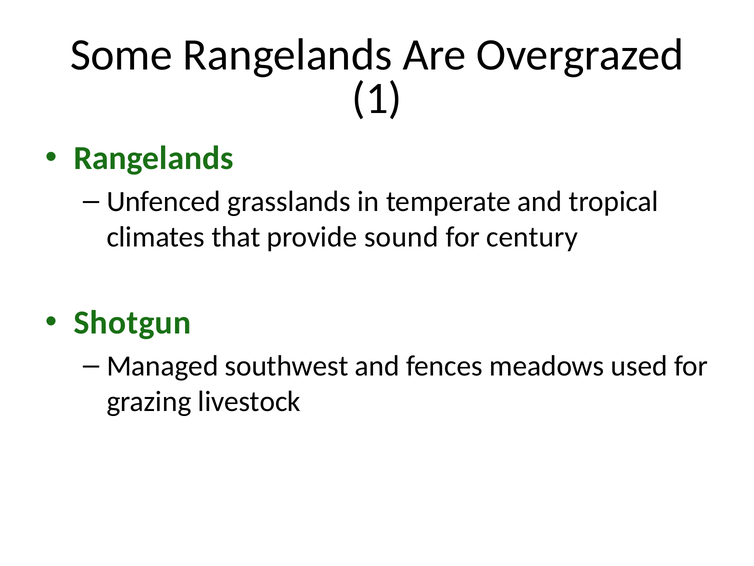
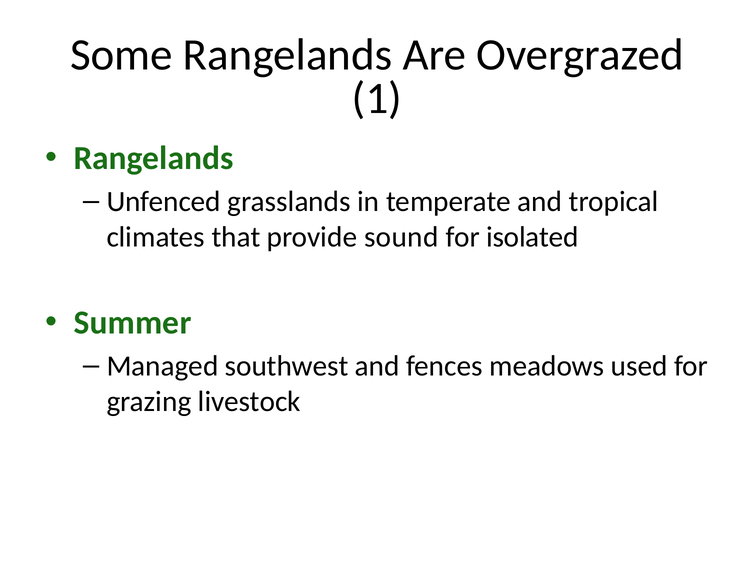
century: century -> isolated (532, 237)
Shotgun: Shotgun -> Summer (132, 322)
